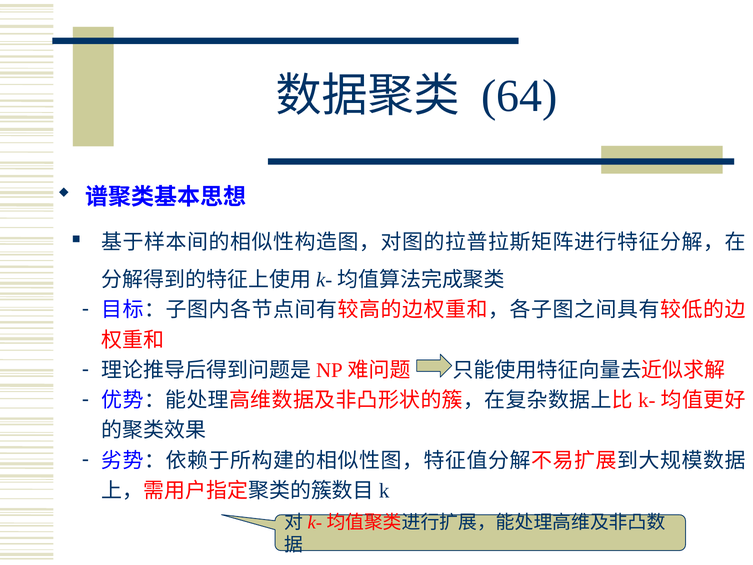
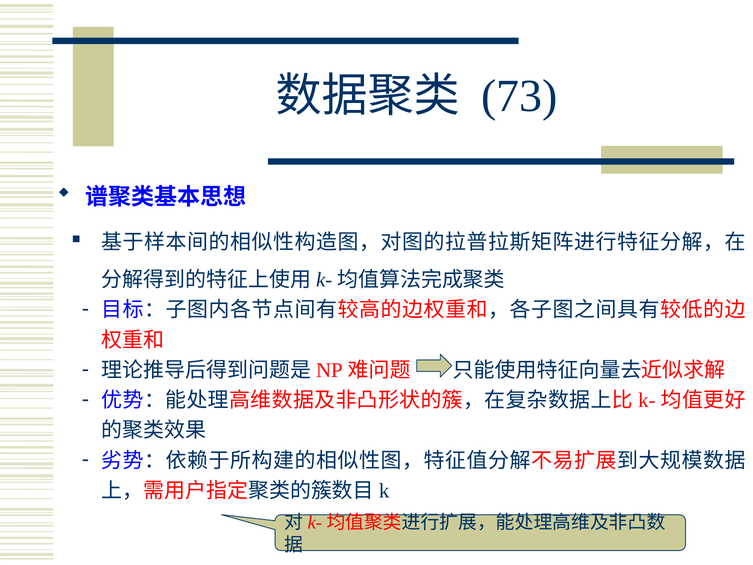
64: 64 -> 73 (519, 96)
